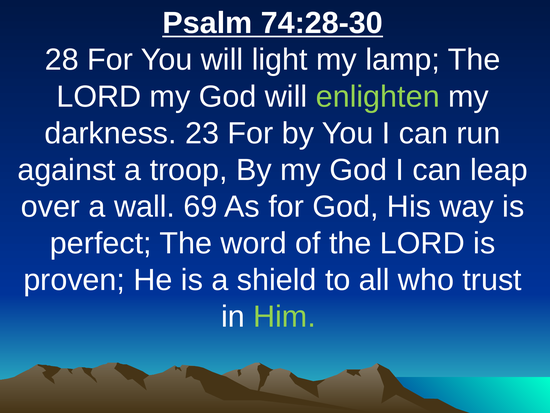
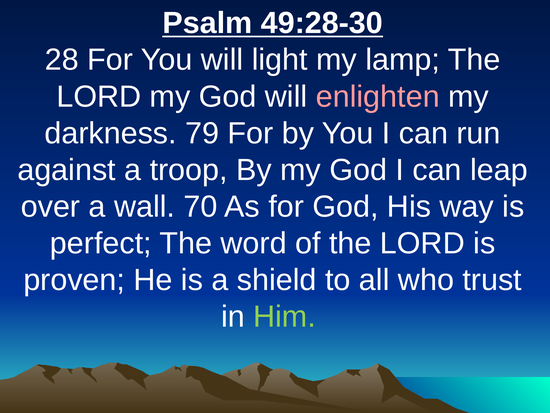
74:28-30: 74:28-30 -> 49:28-30 (322, 23)
enlighten colour: light green -> pink (378, 96)
23: 23 -> 79 (202, 133)
69: 69 -> 70 (201, 206)
